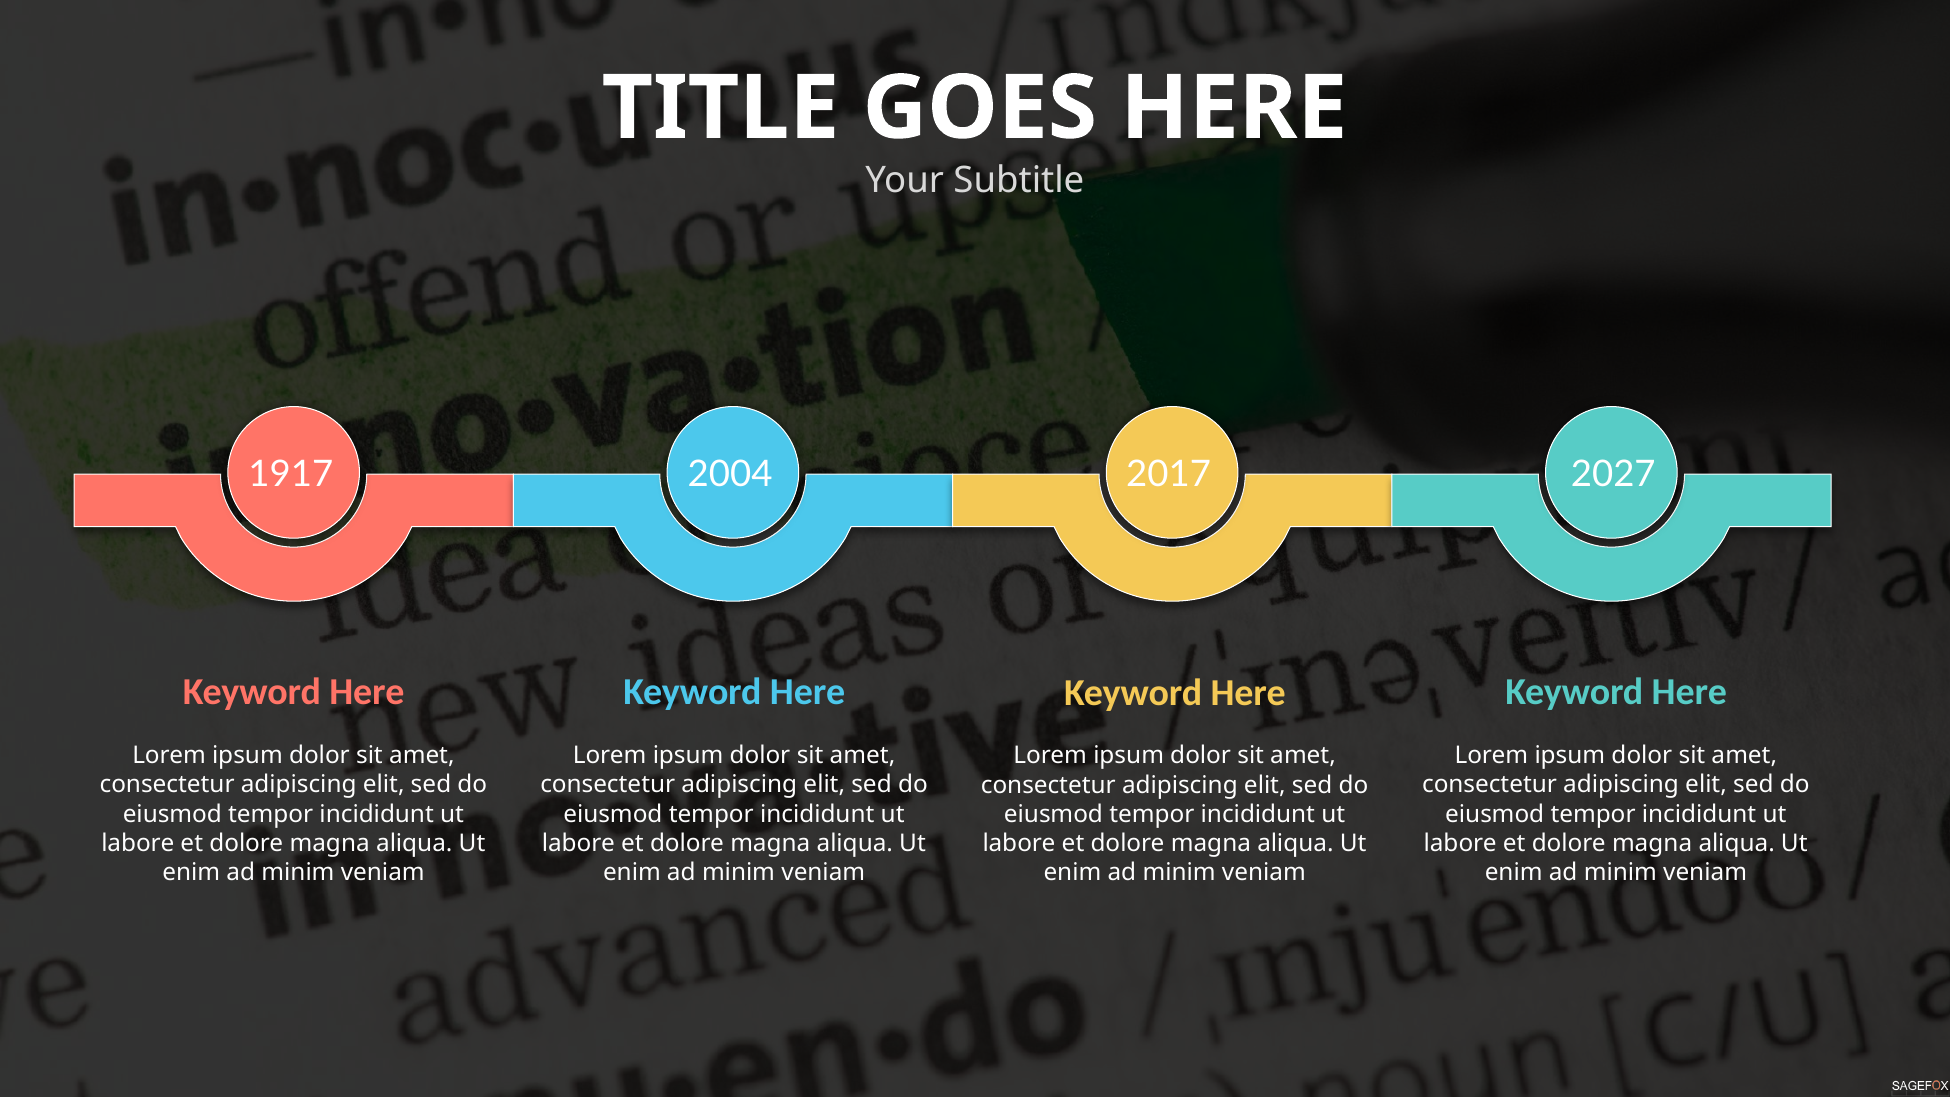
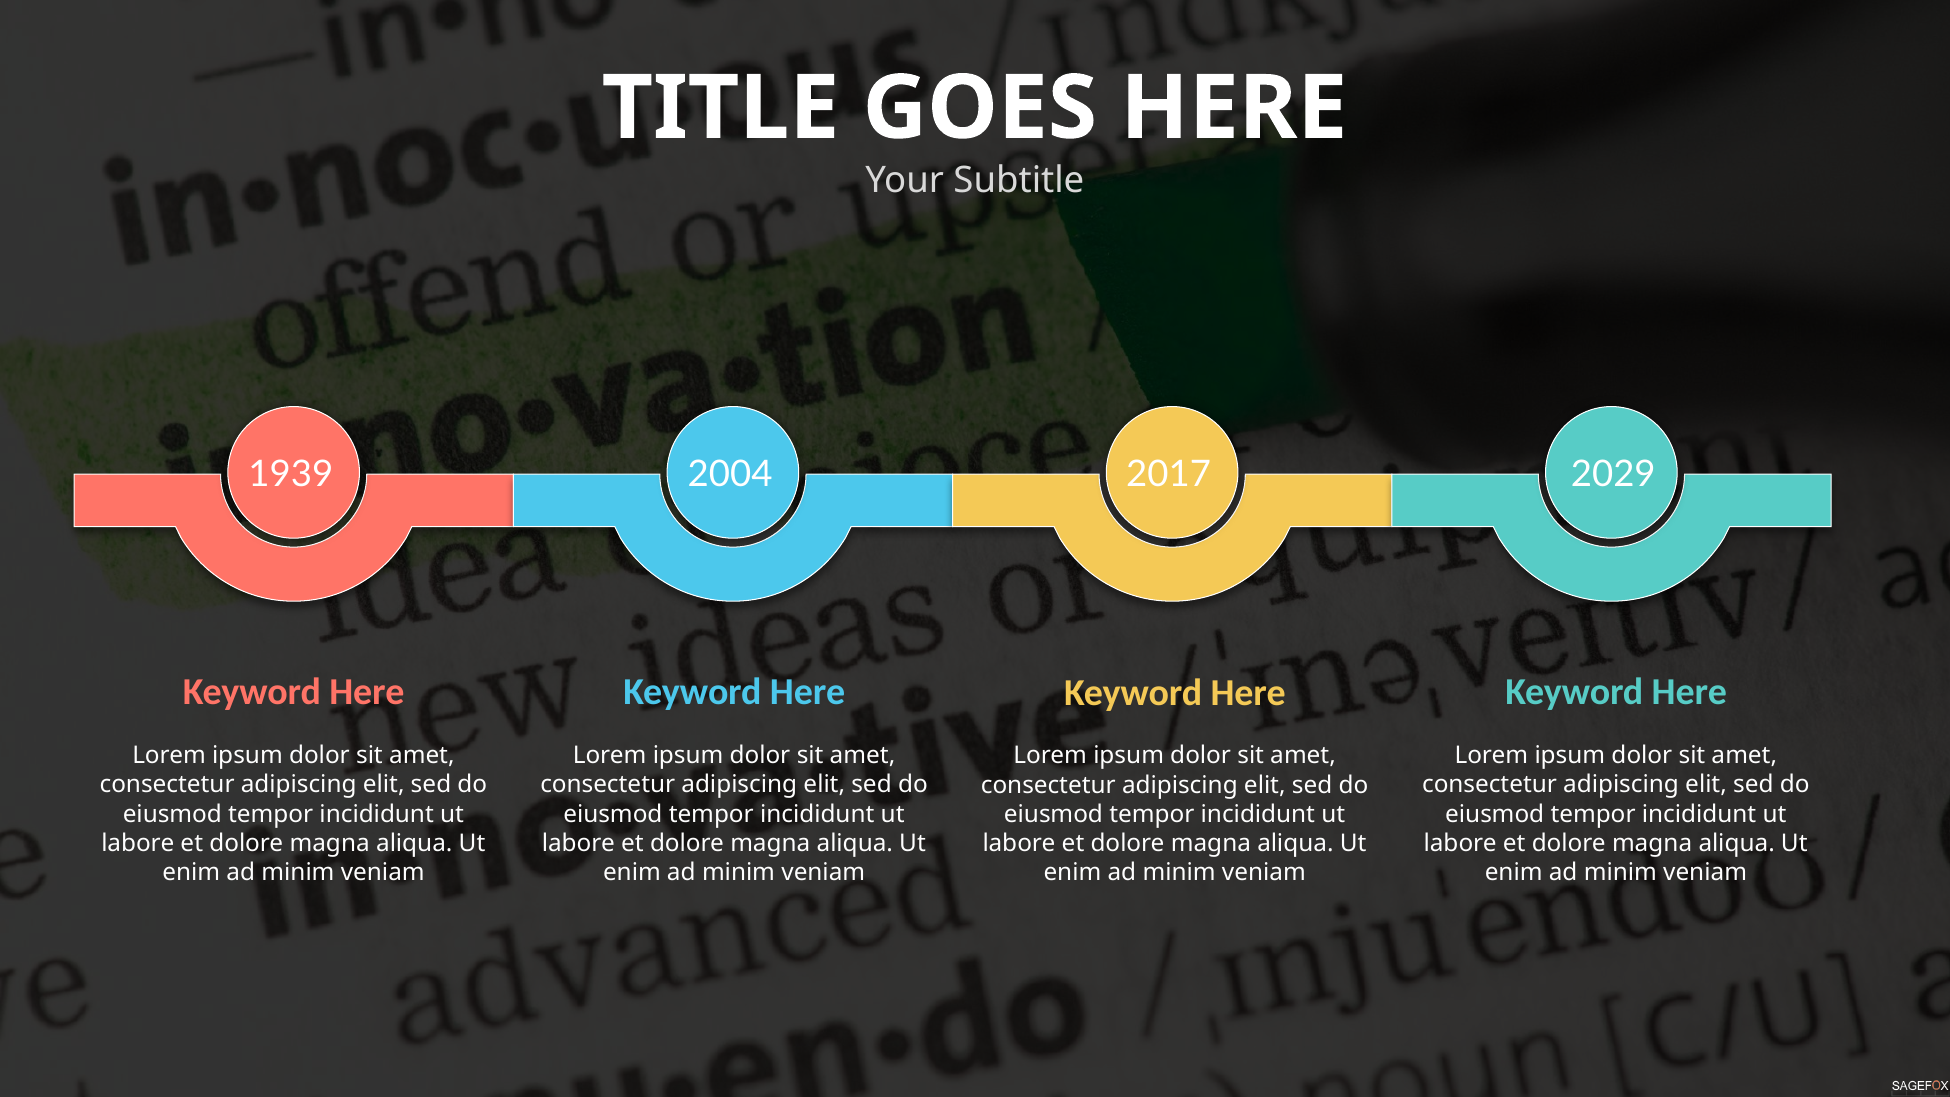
1917: 1917 -> 1939 (291, 474)
2027: 2027 -> 2029 (1613, 474)
